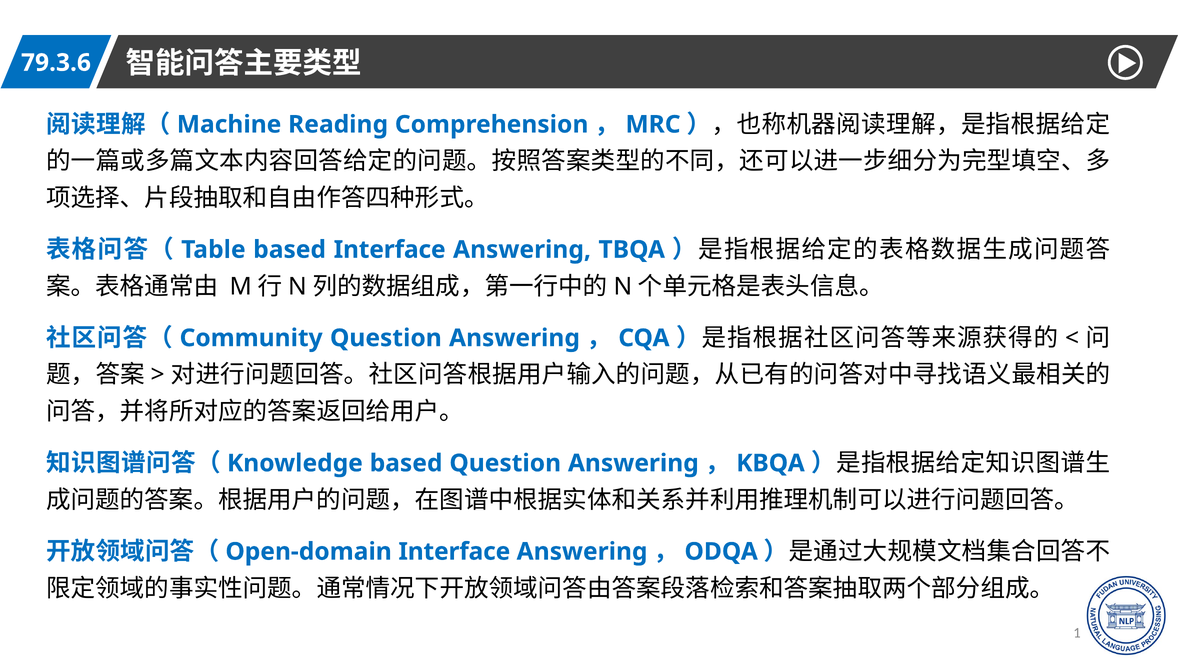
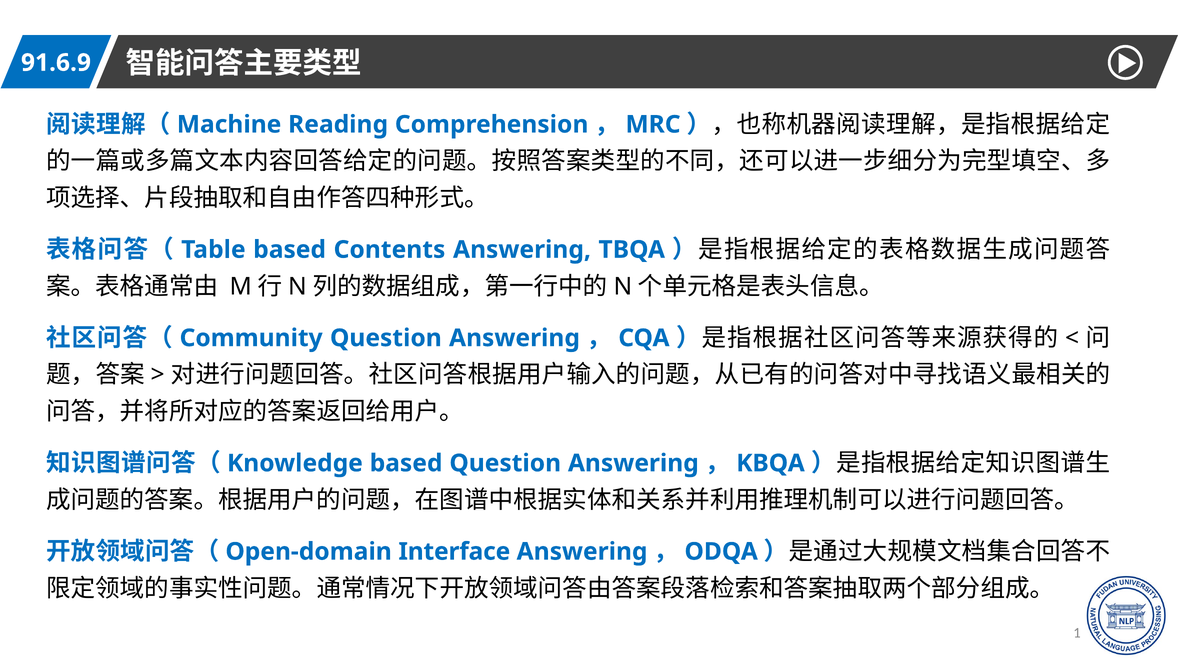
79.3.6: 79.3.6 -> 91.6.9 (56, 63)
based Interface: Interface -> Contents (390, 250)
